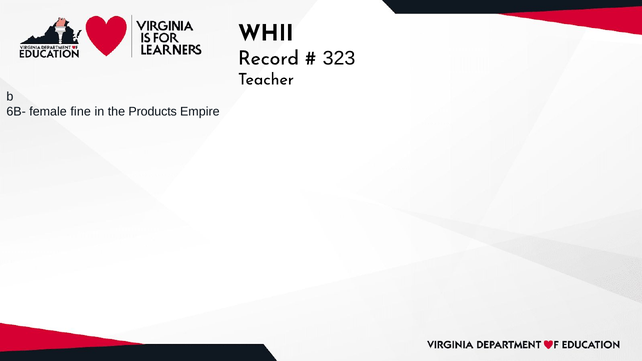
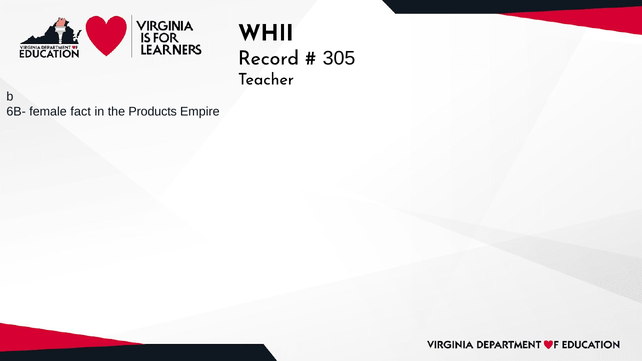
323: 323 -> 305 (339, 58)
fine: fine -> fact (81, 112)
